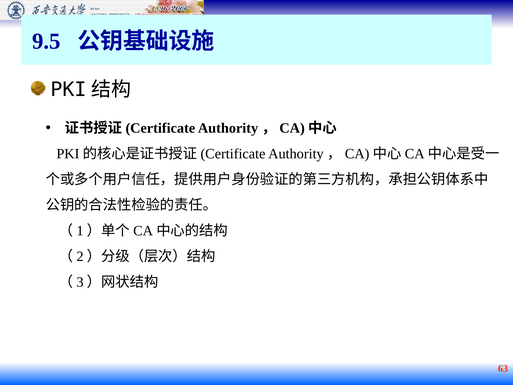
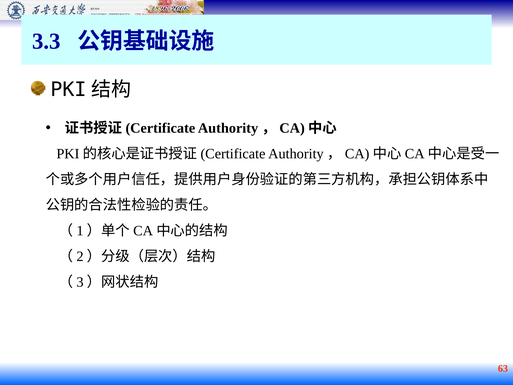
9.5: 9.5 -> 3.3 (46, 41)
